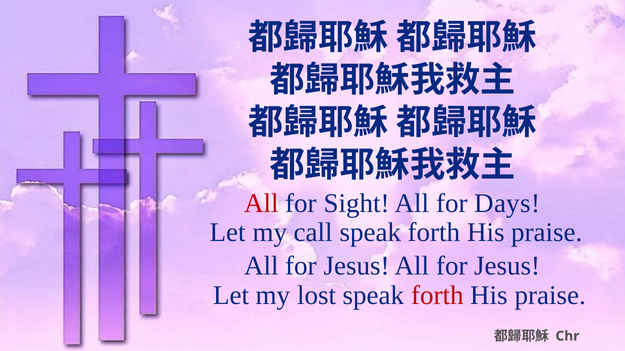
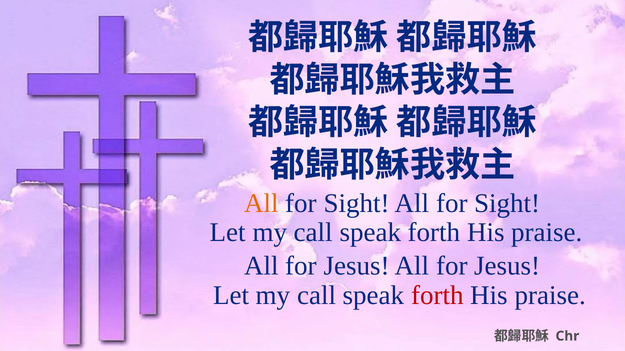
All colour: red -> orange (261, 204)
Days: Days -> Sight (507, 204)
lost: lost -> call (317, 296)
